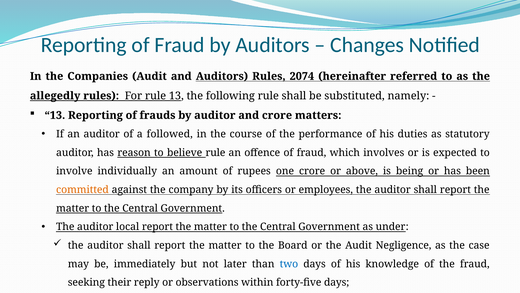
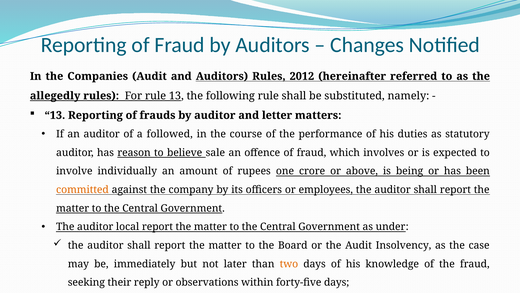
2074: 2074 -> 2012 (302, 76)
and crore: crore -> letter (277, 115)
believe rule: rule -> sale (215, 152)
Negligence: Negligence -> Insolvency (404, 245)
two colour: blue -> orange (289, 264)
